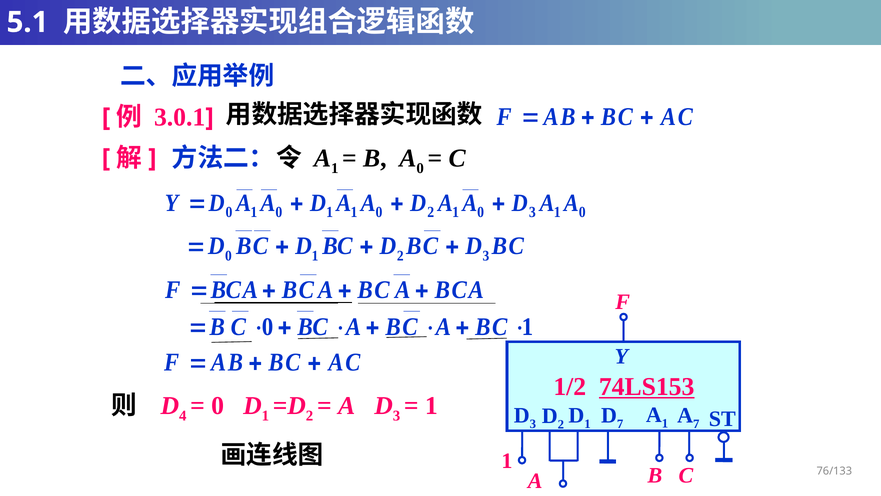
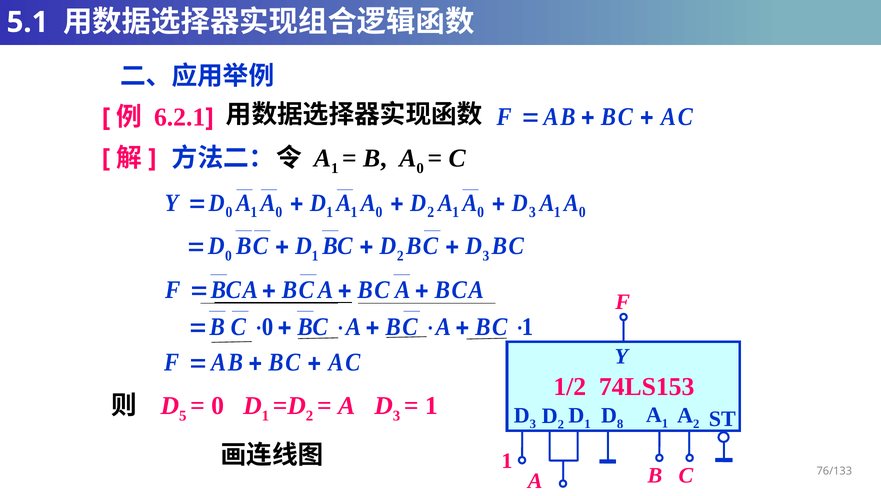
3.0.1: 3.0.1 -> 6.2.1 (180, 117)
74LS153 underline: present -> none (647, 386)
4: 4 -> 5 (183, 415)
7: 7 -> 8 (620, 424)
A 7: 7 -> 2 (696, 424)
